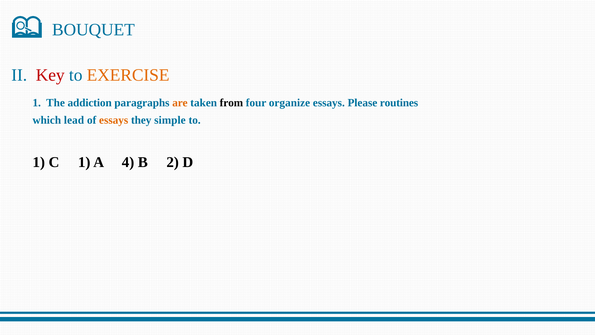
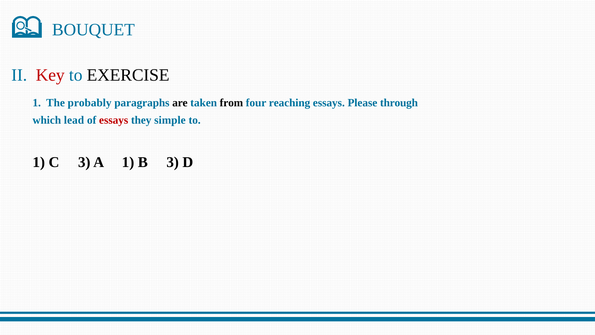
EXERCISE colour: orange -> black (128, 75)
addiction: addiction -> probably (90, 103)
are colour: orange -> black (180, 103)
organize: organize -> reaching (290, 103)
routines: routines -> through (399, 103)
essays colour: orange -> red (114, 120)
C 1: 1 -> 3 (84, 162)
A 4: 4 -> 1 (128, 162)
B 2: 2 -> 3 (173, 162)
